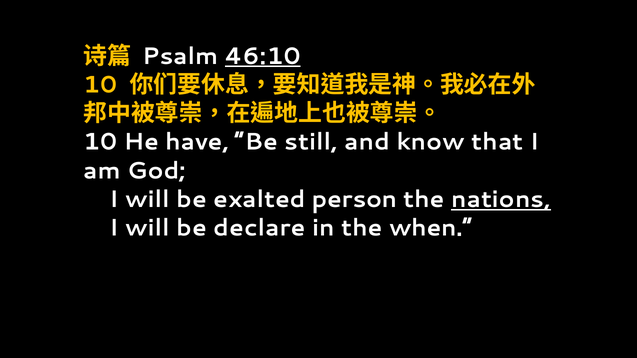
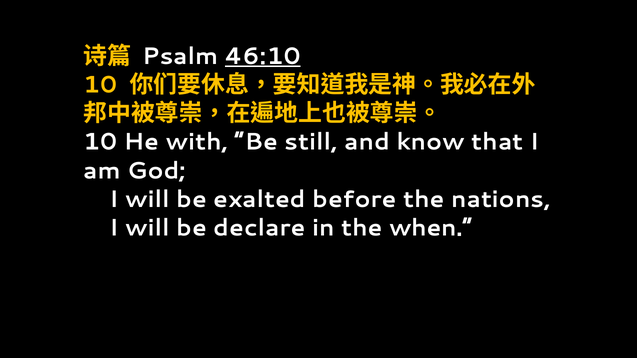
have: have -> with (197, 142)
person: person -> before (354, 200)
nations underline: present -> none (501, 200)
